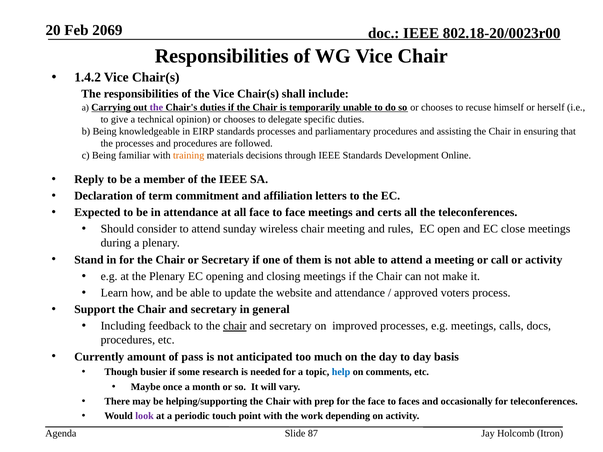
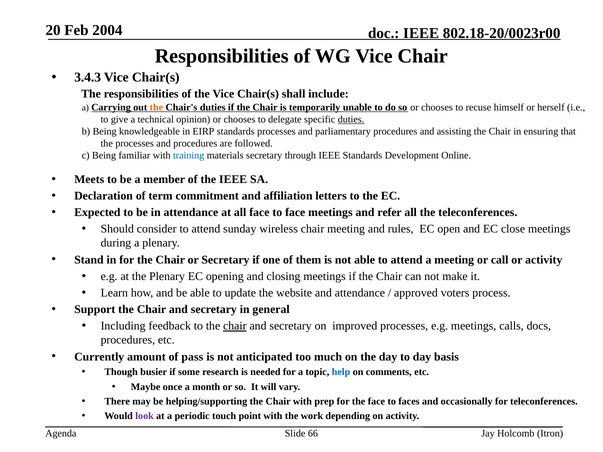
2069: 2069 -> 2004 (107, 30)
1.4.2: 1.4.2 -> 3.4.3 (88, 78)
the colour: purple -> orange (156, 107)
duties underline: none -> present (351, 119)
training colour: orange -> blue (189, 156)
materials decisions: decisions -> secretary (264, 156)
Reply: Reply -> Meets (89, 179)
certs: certs -> refer (390, 213)
87: 87 -> 66 (313, 434)
